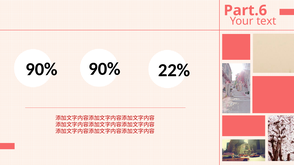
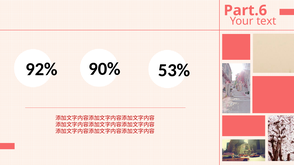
90%: 90% -> 92% (42, 69)
22%: 22% -> 53% (174, 70)
